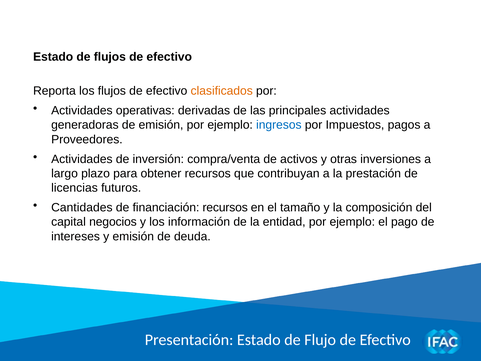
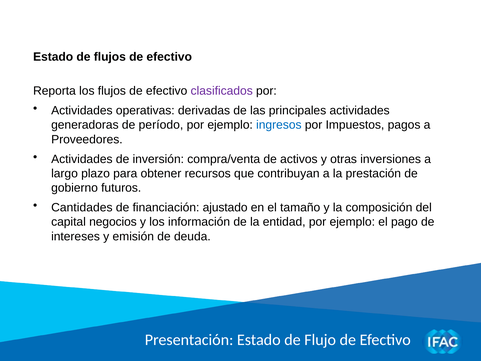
clasificados colour: orange -> purple (222, 91)
de emisión: emisión -> período (161, 125)
licencias: licencias -> gobierno (75, 188)
financiación recursos: recursos -> ajustado (225, 207)
